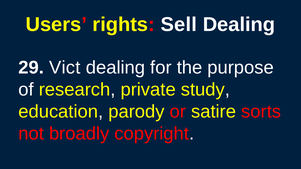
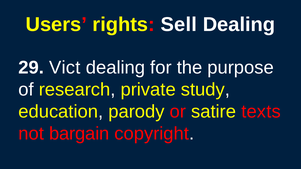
sorts: sorts -> texts (261, 112)
broadly: broadly -> bargain (79, 134)
